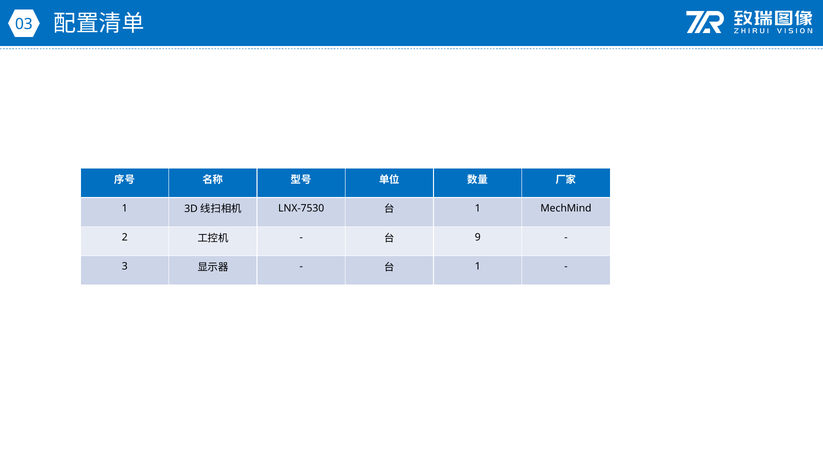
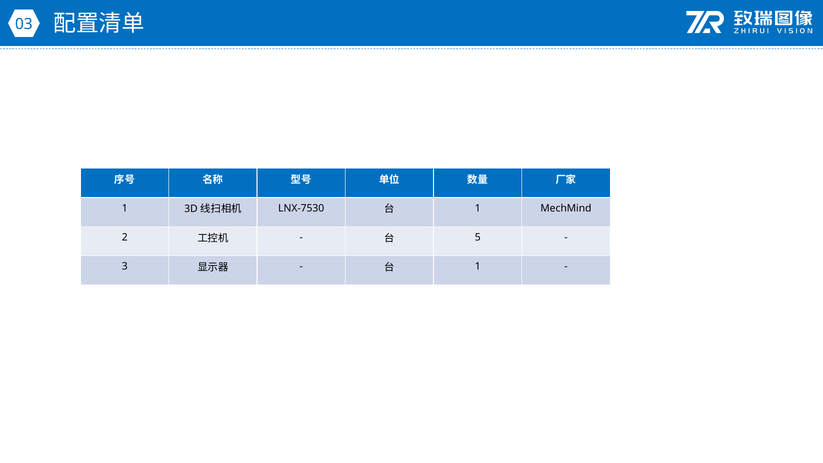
9: 9 -> 5 (478, 237)
